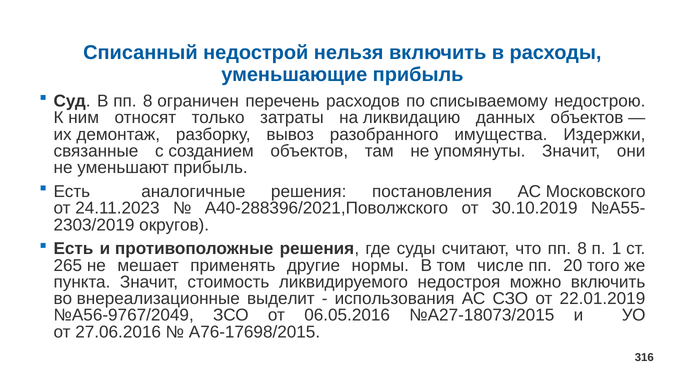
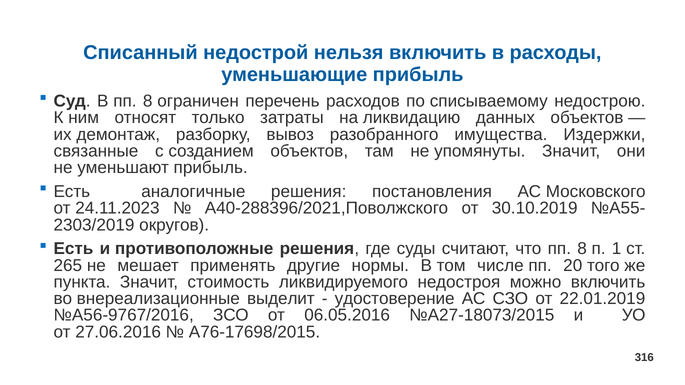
использования: использования -> удостоверение (395, 299)
№А56-9767/2049: №А56-9767/2049 -> №А56-9767/2016 (124, 316)
